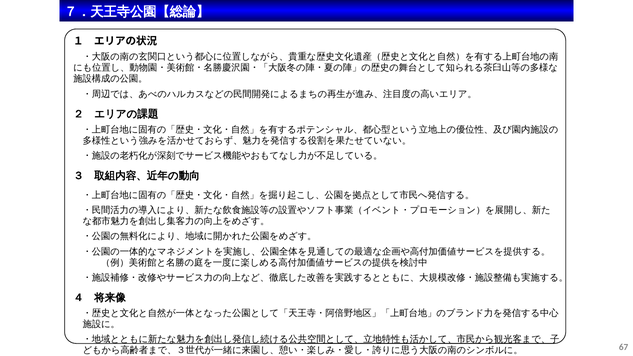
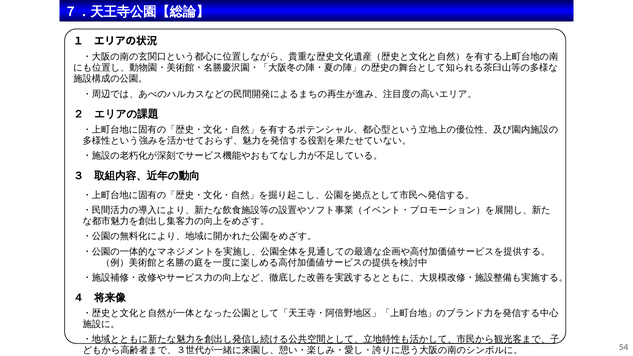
67: 67 -> 54 (624, 347)
